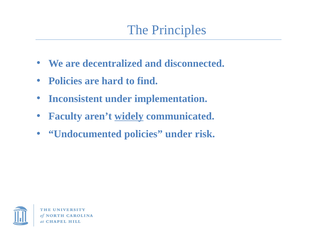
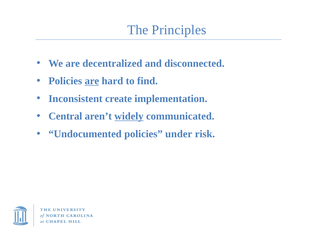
are underline: none -> present (92, 81)
Inconsistent under: under -> create (119, 99)
Faculty: Faculty -> Central (65, 117)
